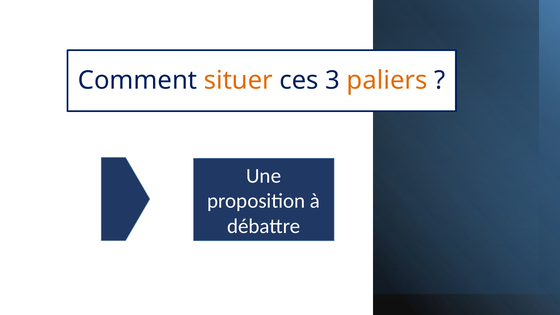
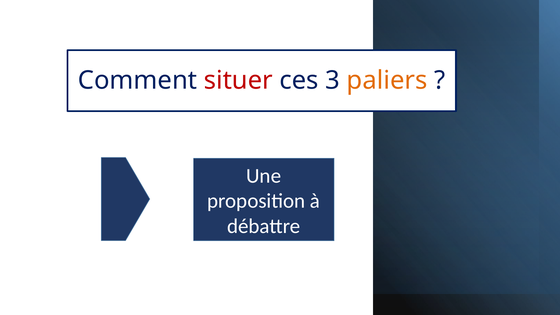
situer colour: orange -> red (238, 80)
